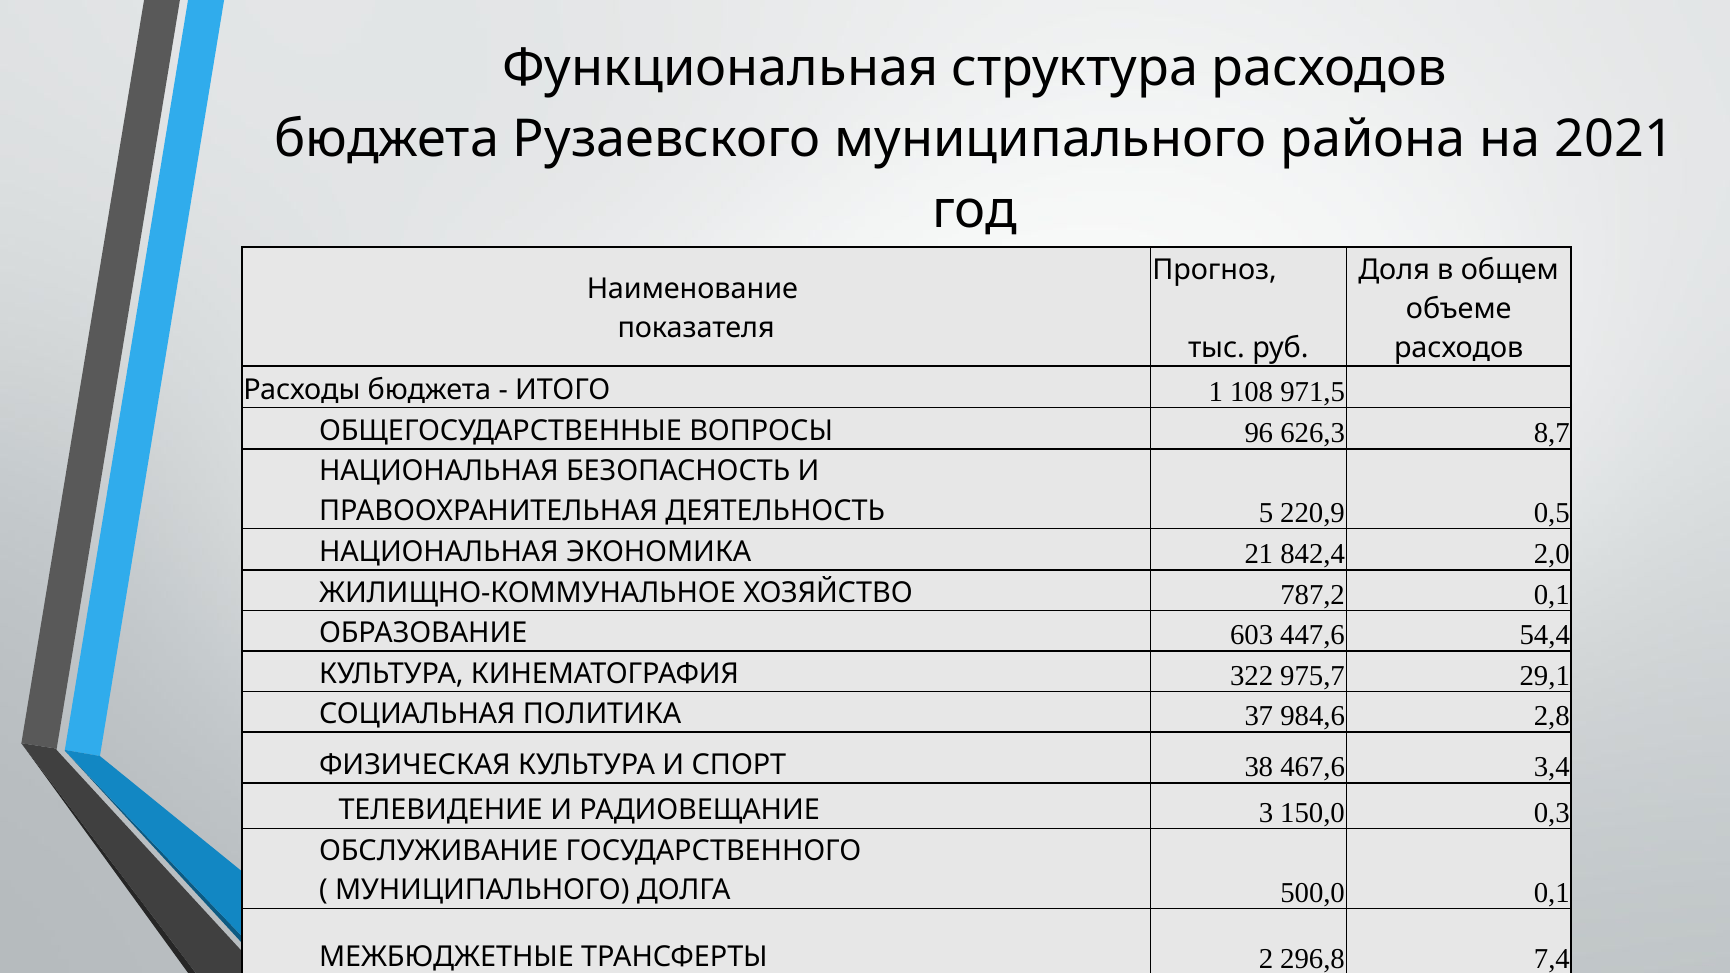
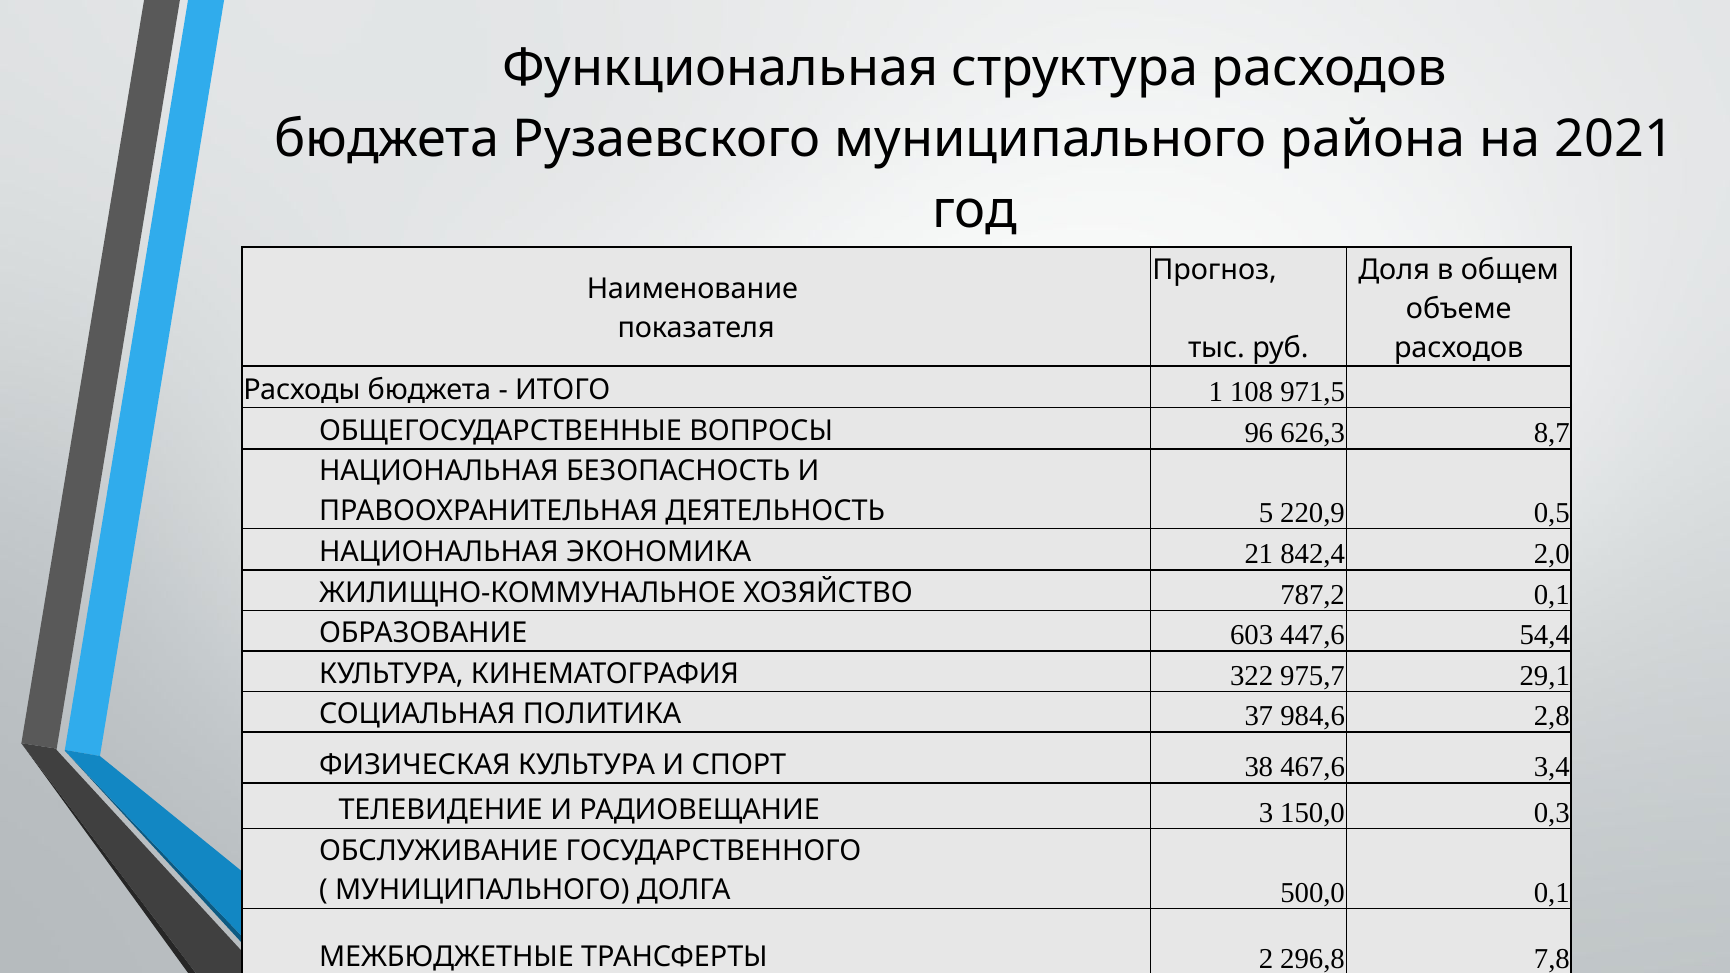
7,4: 7,4 -> 7,8 (1552, 959)
